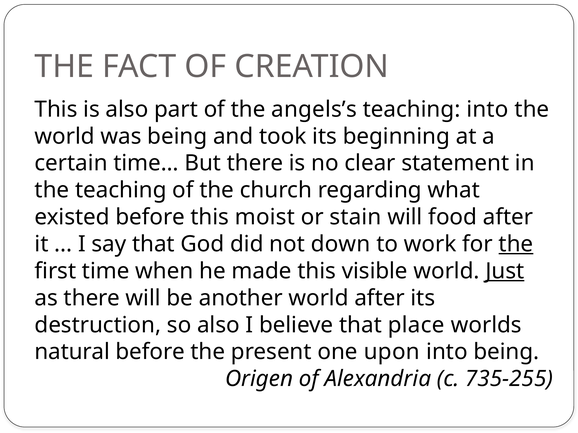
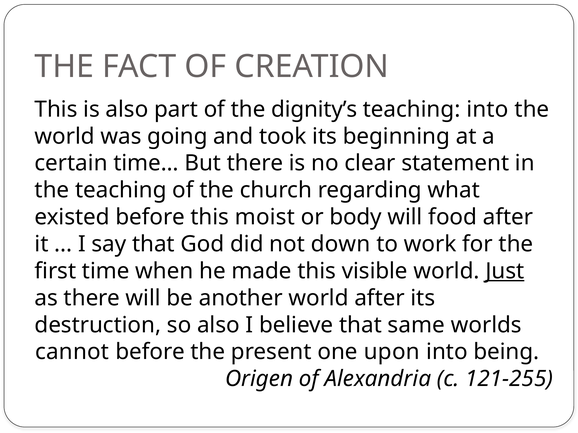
angels’s: angels’s -> dignity’s (314, 109)
was being: being -> going (177, 136)
stain: stain -> body (356, 217)
the underline: present -> none (516, 244)
place: place -> same (416, 325)
natural: natural -> cannot (72, 352)
735-255: 735-255 -> 121-255 (509, 379)
